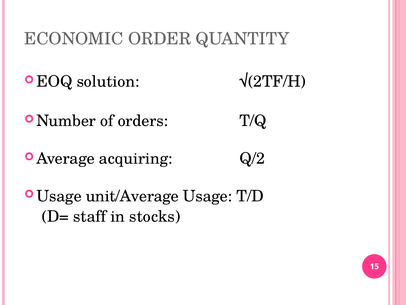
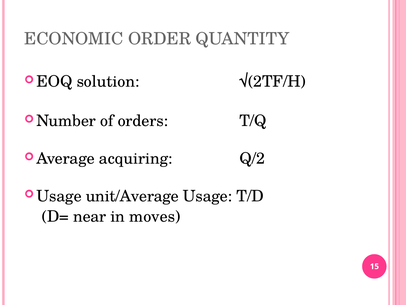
staff: staff -> near (90, 216)
stocks: stocks -> moves (155, 216)
